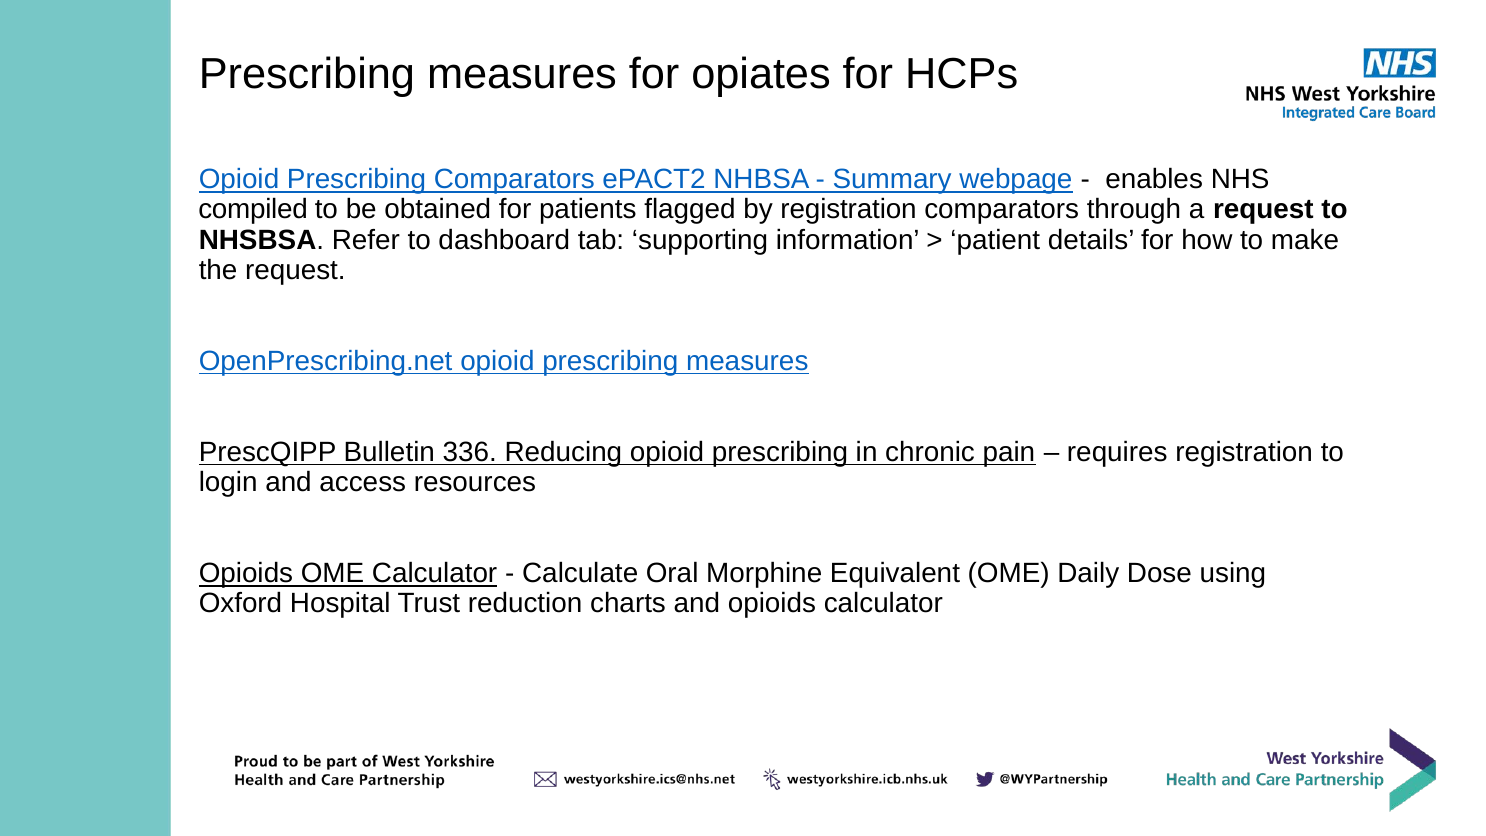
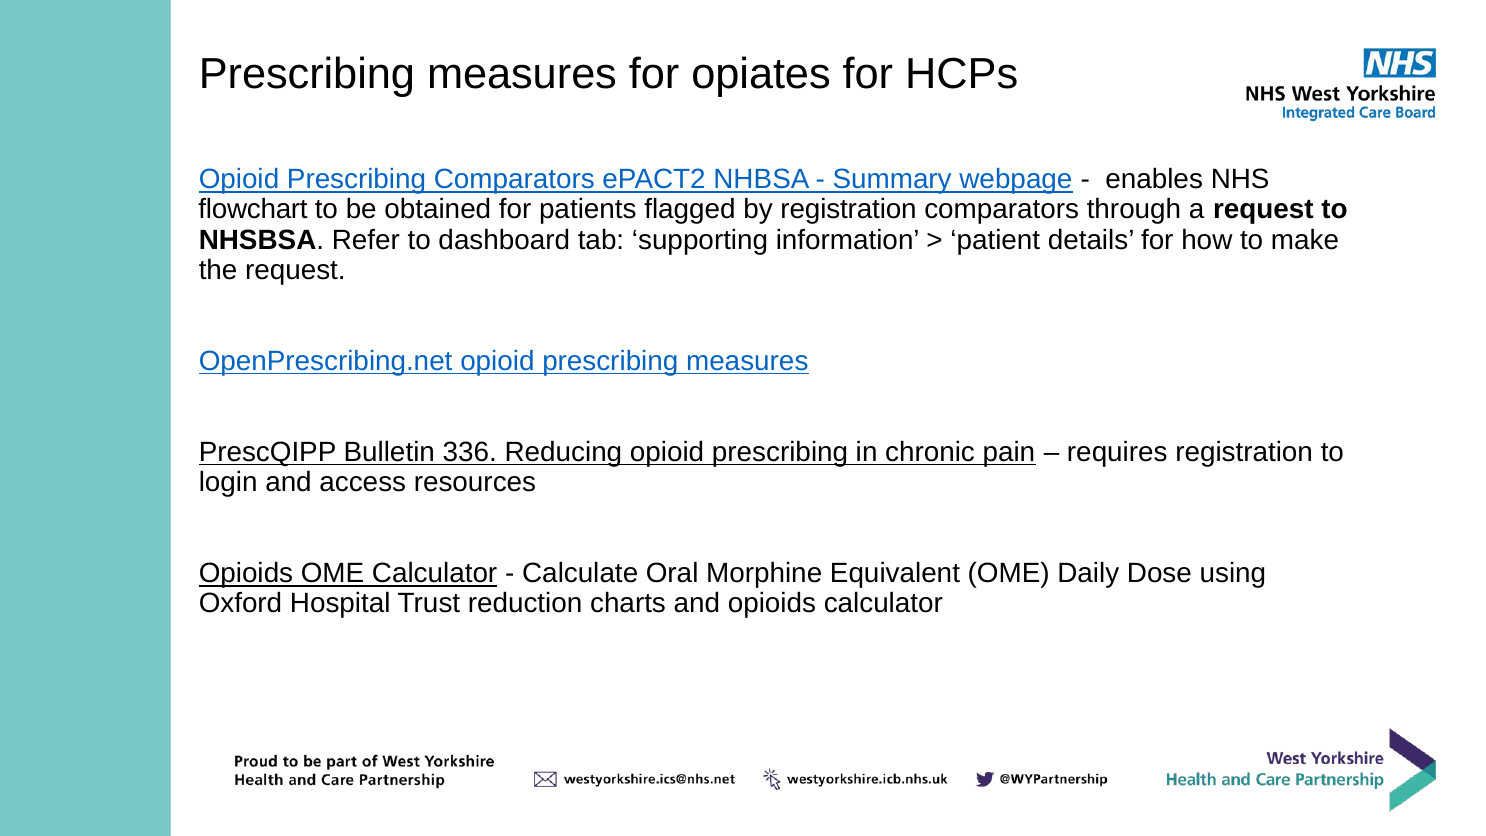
compiled: compiled -> flowchart (253, 210)
